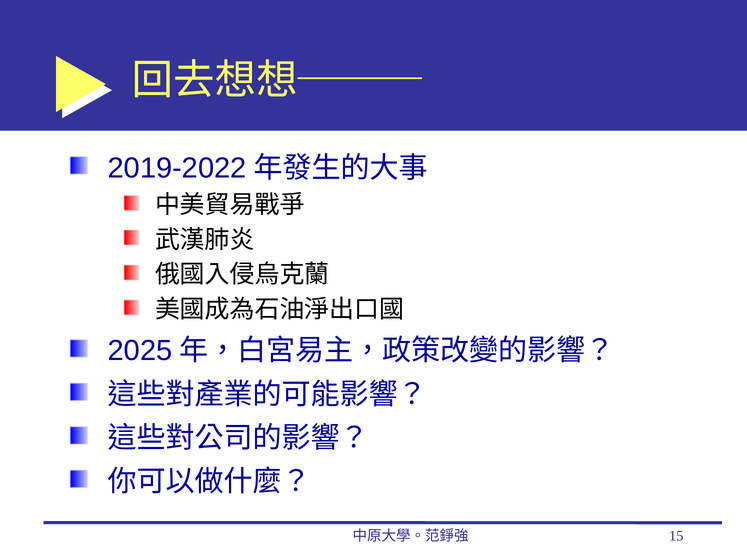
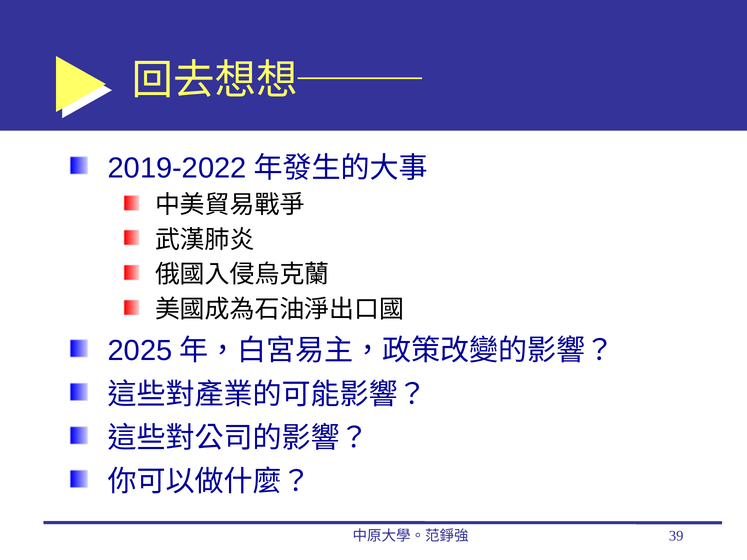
15: 15 -> 39 (676, 536)
